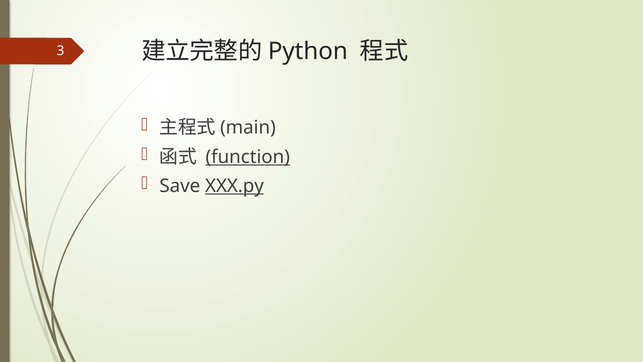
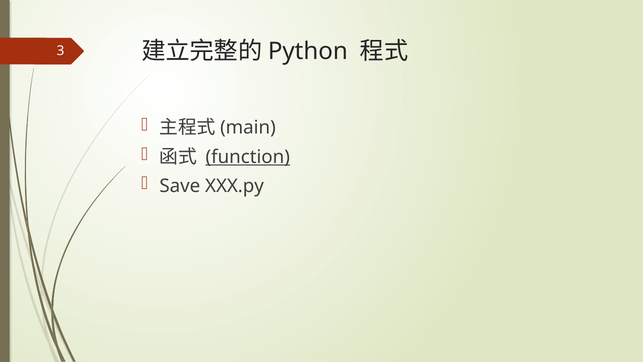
XXX.py underline: present -> none (234, 186)
